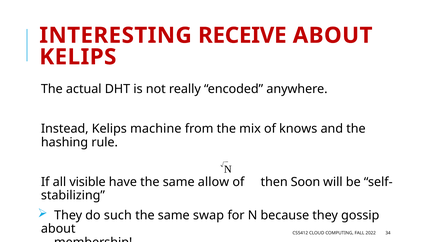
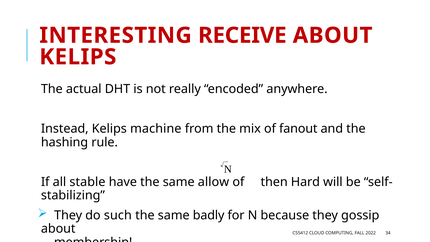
knows: knows -> fanout (298, 129)
visible: visible -> stable (87, 182)
Soon: Soon -> Hard (305, 182)
swap: swap -> badly (209, 215)
